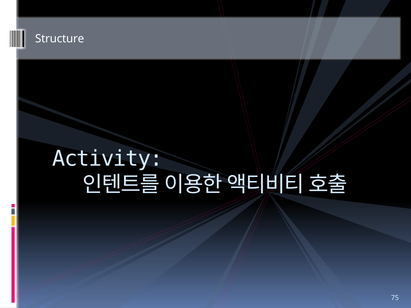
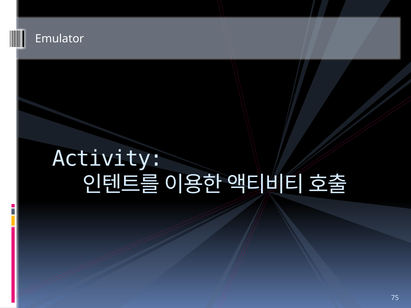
Structure: Structure -> Emulator (60, 39)
